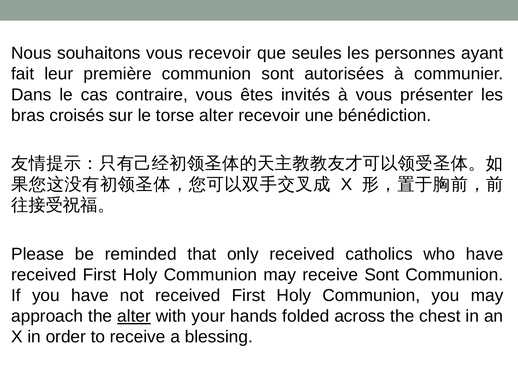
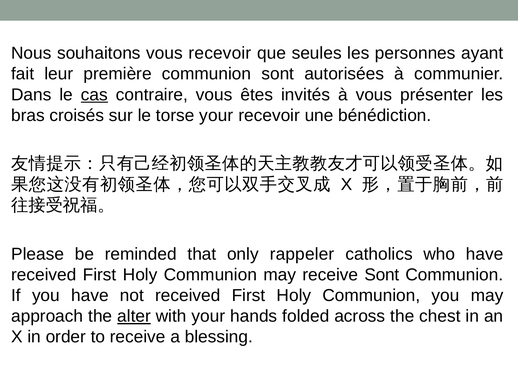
cas underline: none -> present (94, 95)
torse alter: alter -> your (216, 115)
only received: received -> rappeler (302, 254)
